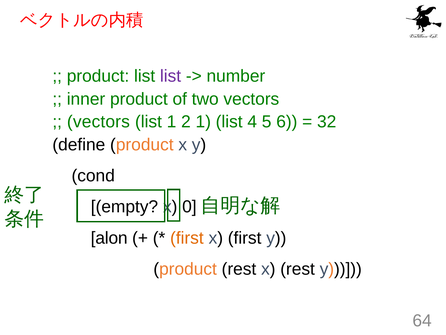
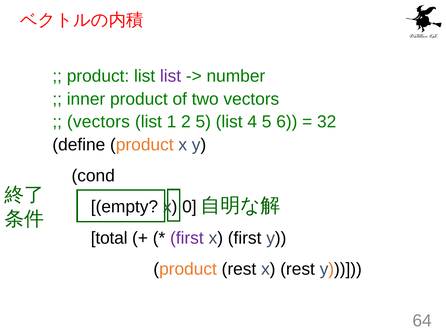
2 1: 1 -> 5 (203, 122)
alon: alon -> total (109, 238)
first colour: orange -> purple (187, 238)
